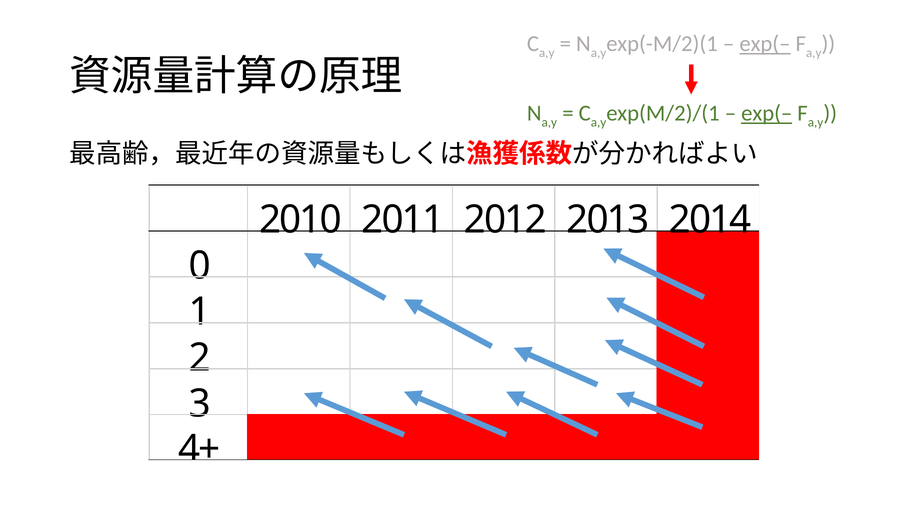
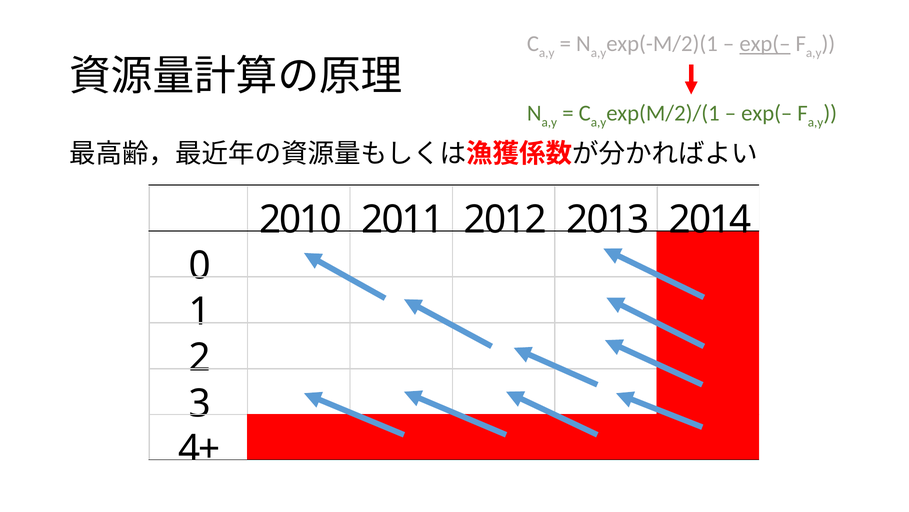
exp(– underline: present -> none (767, 113)
